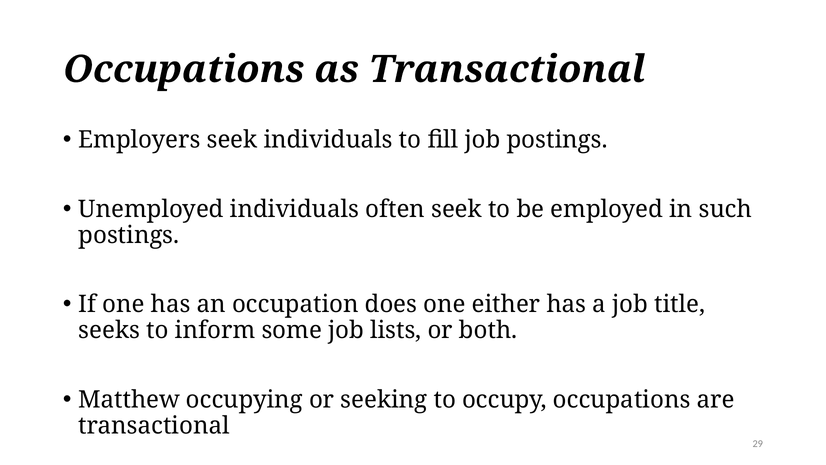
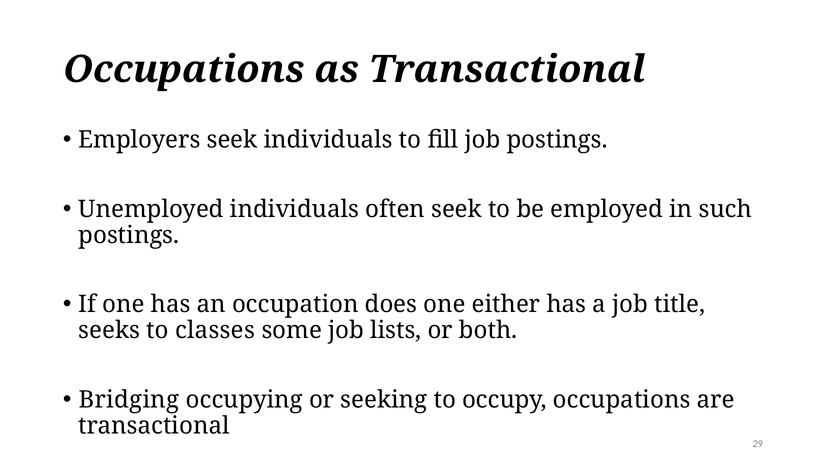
inform: inform -> classes (215, 330)
Matthew: Matthew -> Bridging (129, 399)
